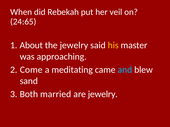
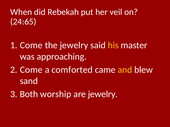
About: About -> Come (31, 45)
meditating: meditating -> comforted (72, 70)
and colour: light blue -> yellow (125, 70)
married: married -> worship (56, 94)
